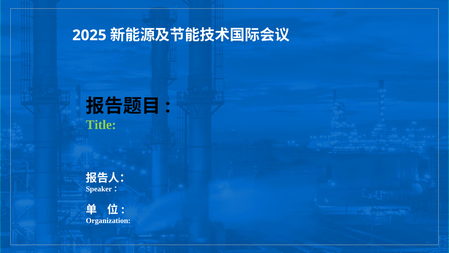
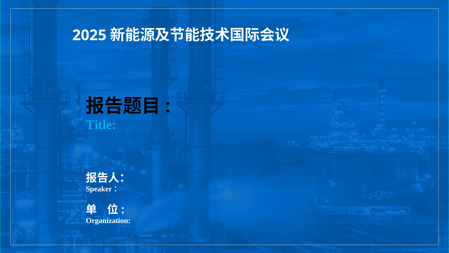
Title colour: light green -> light blue (101, 125)
